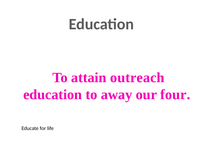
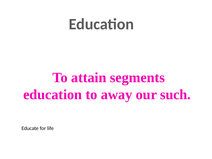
outreach: outreach -> segments (137, 78)
four: four -> such (175, 95)
